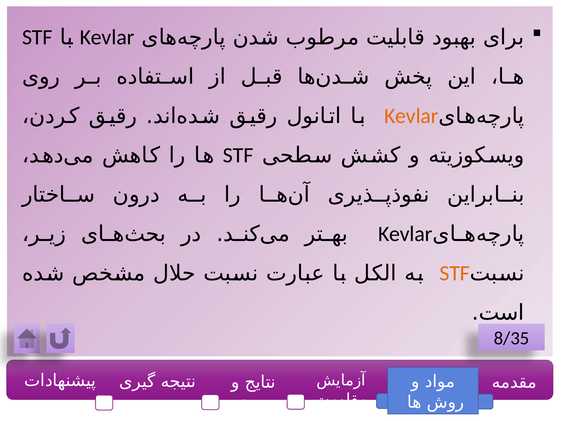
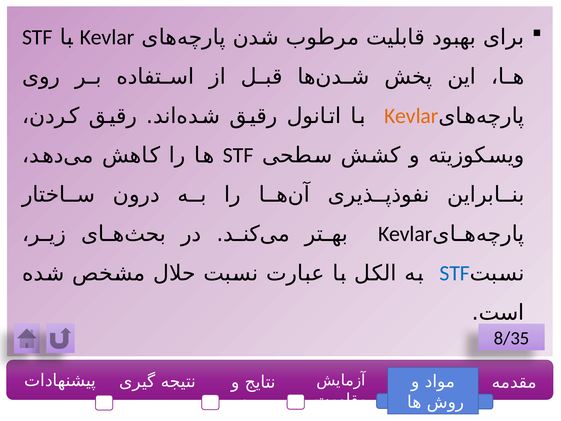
STF colour: orange -> blue (455, 273)
